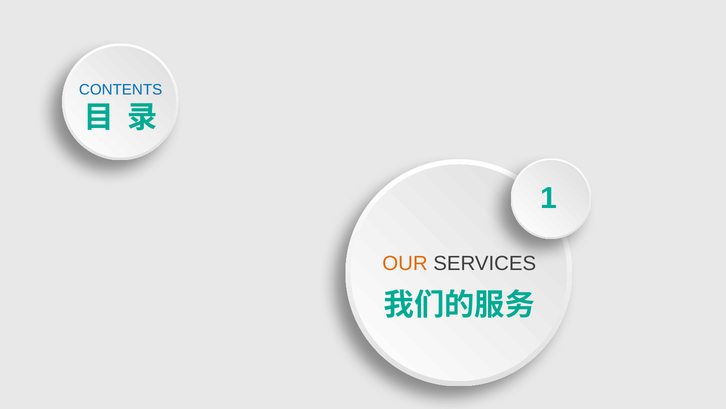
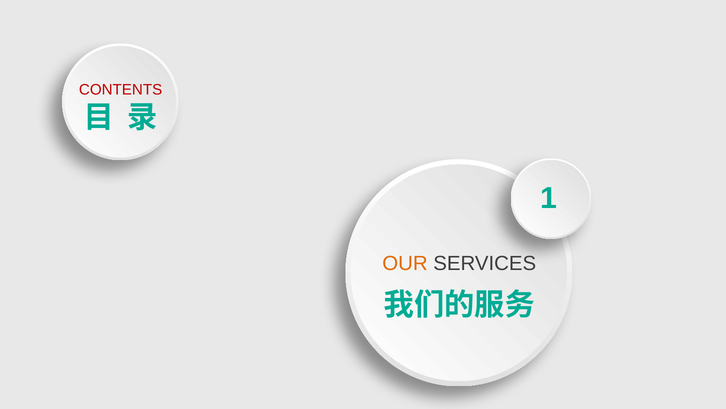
CONTENTS colour: blue -> red (121, 90)
